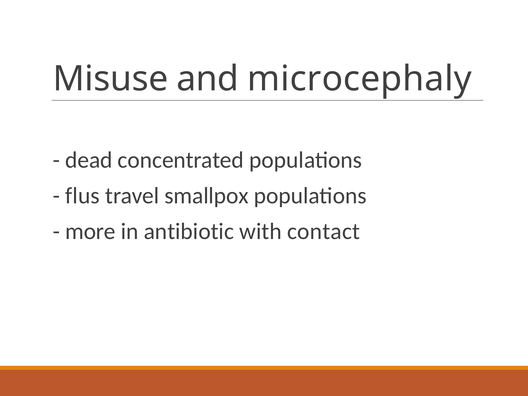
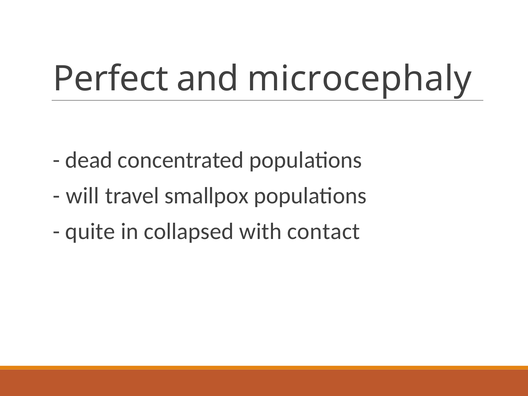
Misuse: Misuse -> Perfect (111, 79)
flus: flus -> will (82, 196)
more: more -> quite (90, 231)
antibiotic: antibiotic -> collapsed (189, 231)
